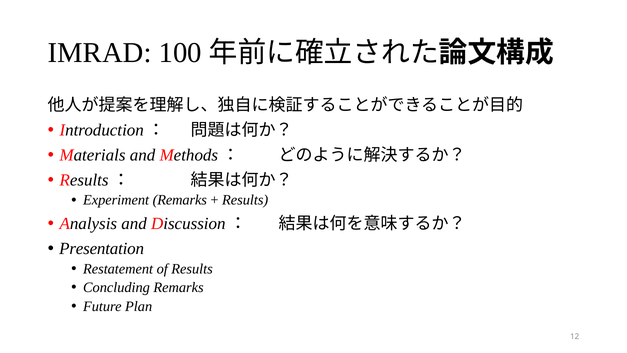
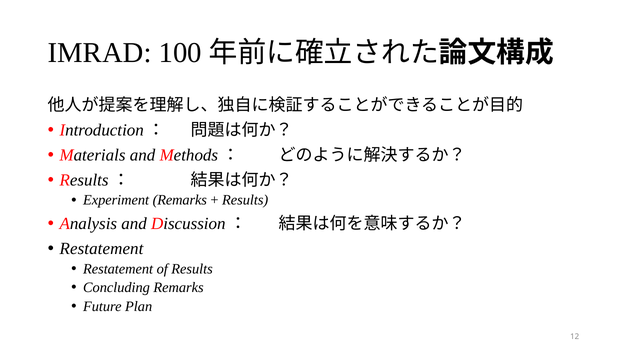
Presentation: Presentation -> Restatement (101, 248)
